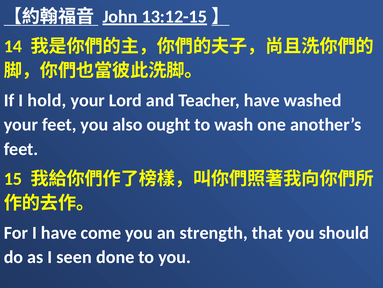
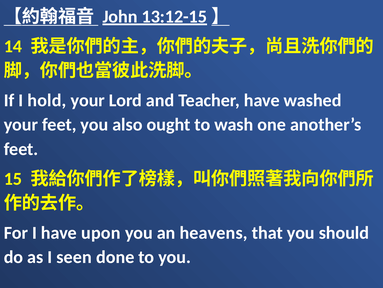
come: come -> upon (101, 232)
strength: strength -> heavens (214, 232)
